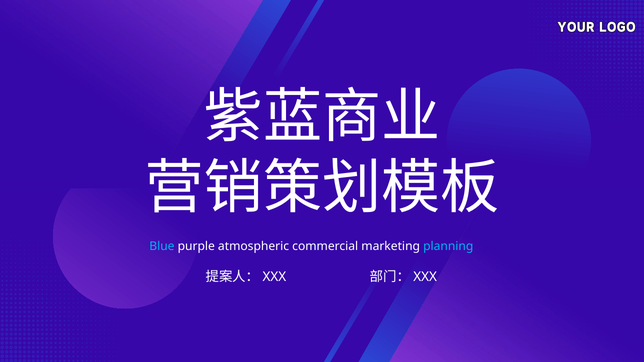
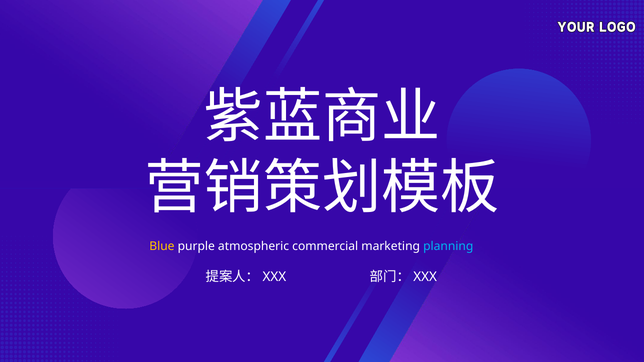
Blue colour: light blue -> yellow (162, 247)
